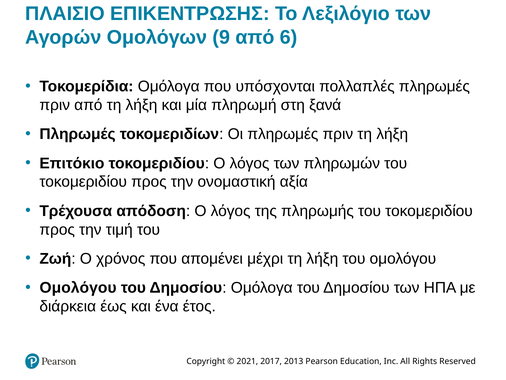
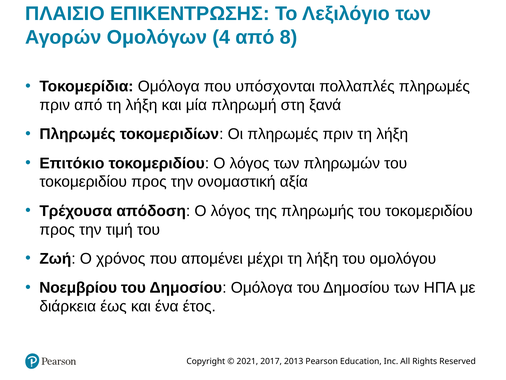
9: 9 -> 4 (221, 37)
6: 6 -> 8 (289, 37)
Ομολόγου: Ομολόγου -> Νοεμβρίου (78, 287)
